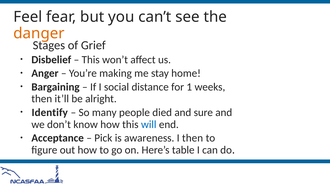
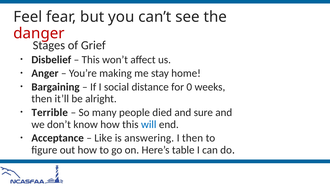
danger colour: orange -> red (39, 33)
1: 1 -> 0 (189, 87)
Identify: Identify -> Terrible (50, 112)
Pick: Pick -> Like (103, 138)
awareness: awareness -> answering (149, 138)
